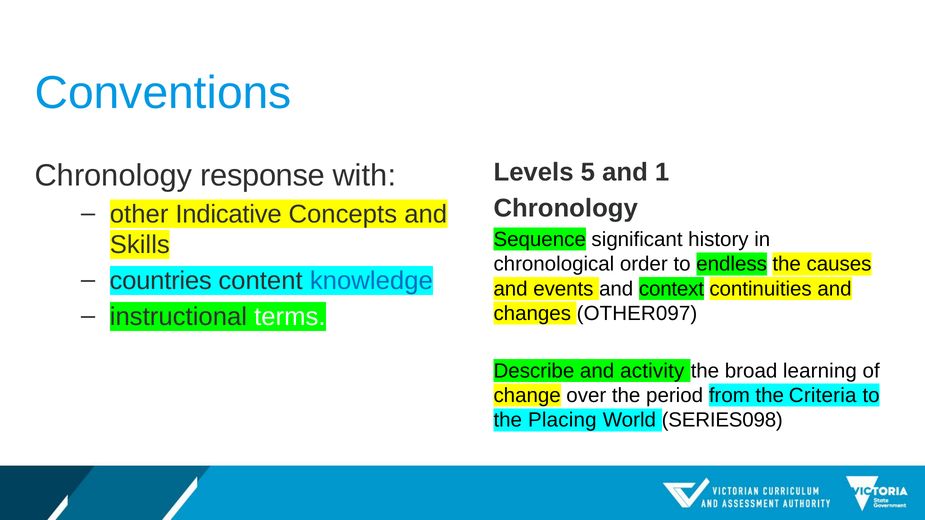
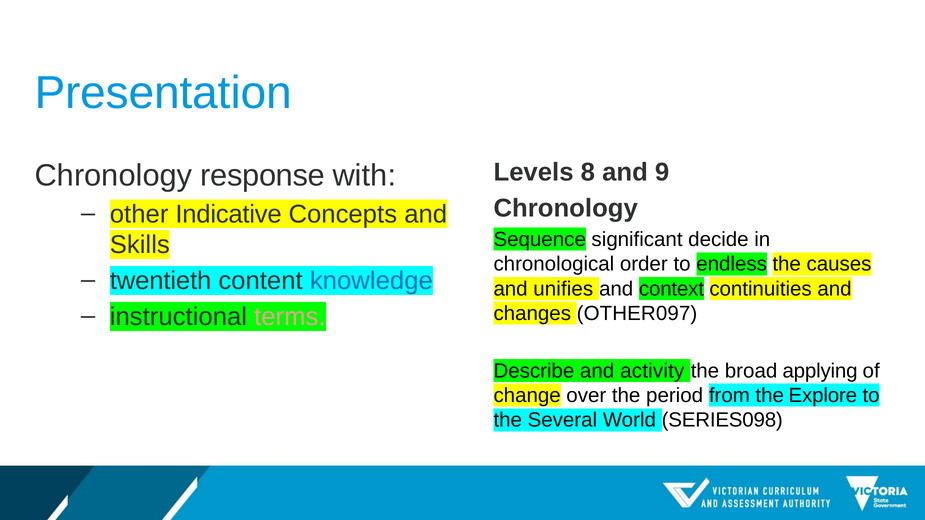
Conventions: Conventions -> Presentation (163, 93)
5: 5 -> 8 (588, 172)
1: 1 -> 9 (662, 172)
history: history -> decide (718, 240)
countries: countries -> twentieth (161, 281)
events: events -> unifies (563, 289)
terms colour: white -> pink (290, 317)
learning: learning -> applying (820, 371)
Criteria: Criteria -> Explore (823, 396)
Placing: Placing -> Several (562, 420)
